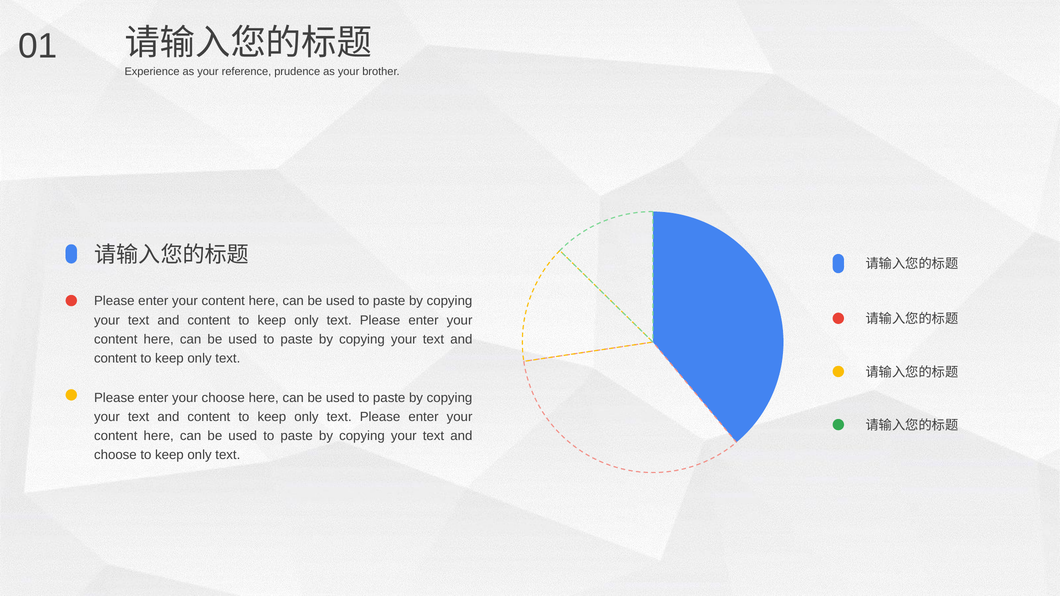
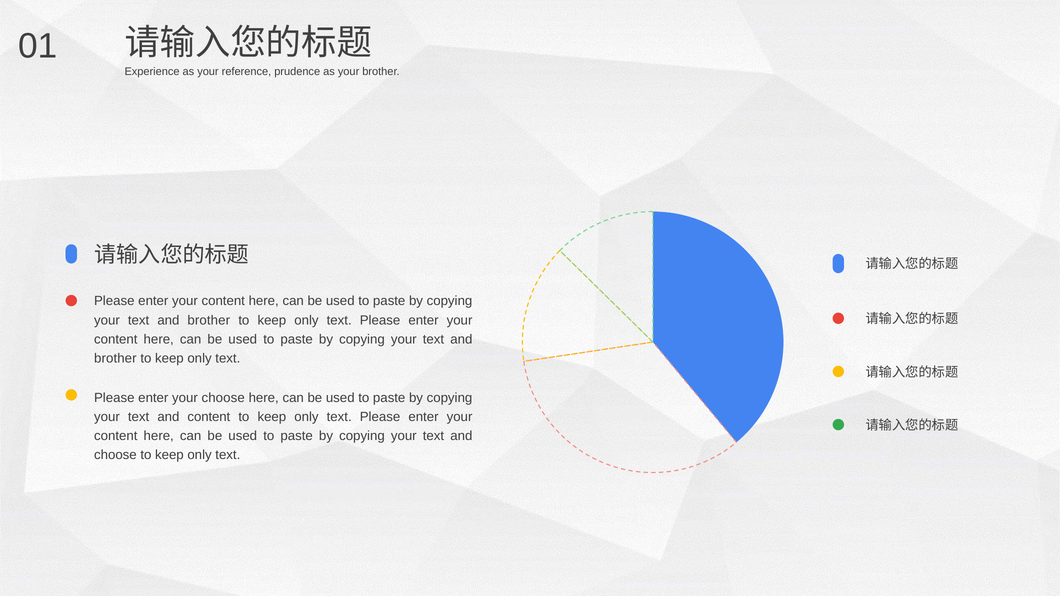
content: content -> brother (209, 320)
content: content -> brother (115, 358)
